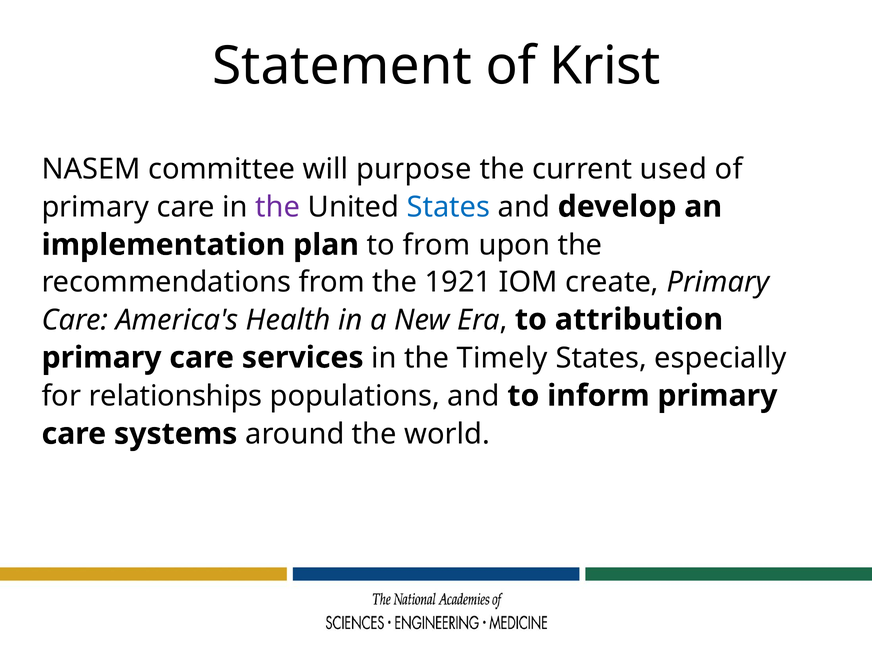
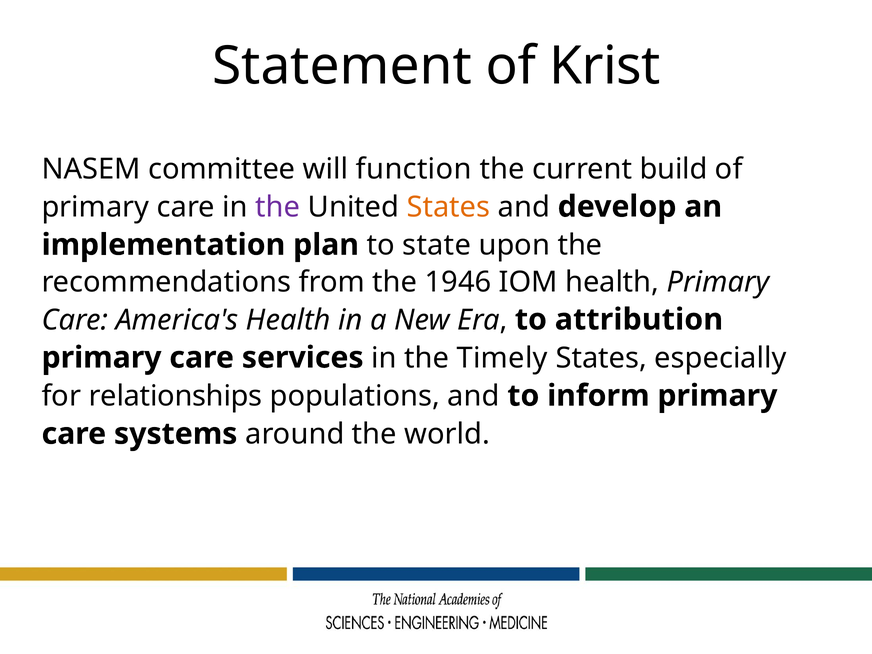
purpose: purpose -> function (414, 169)
used: used -> build (674, 169)
States colour: blue -> orange (448, 207)
to from: from -> state (437, 245)
1921: 1921 -> 1946 (458, 282)
IOM create: create -> health (612, 282)
